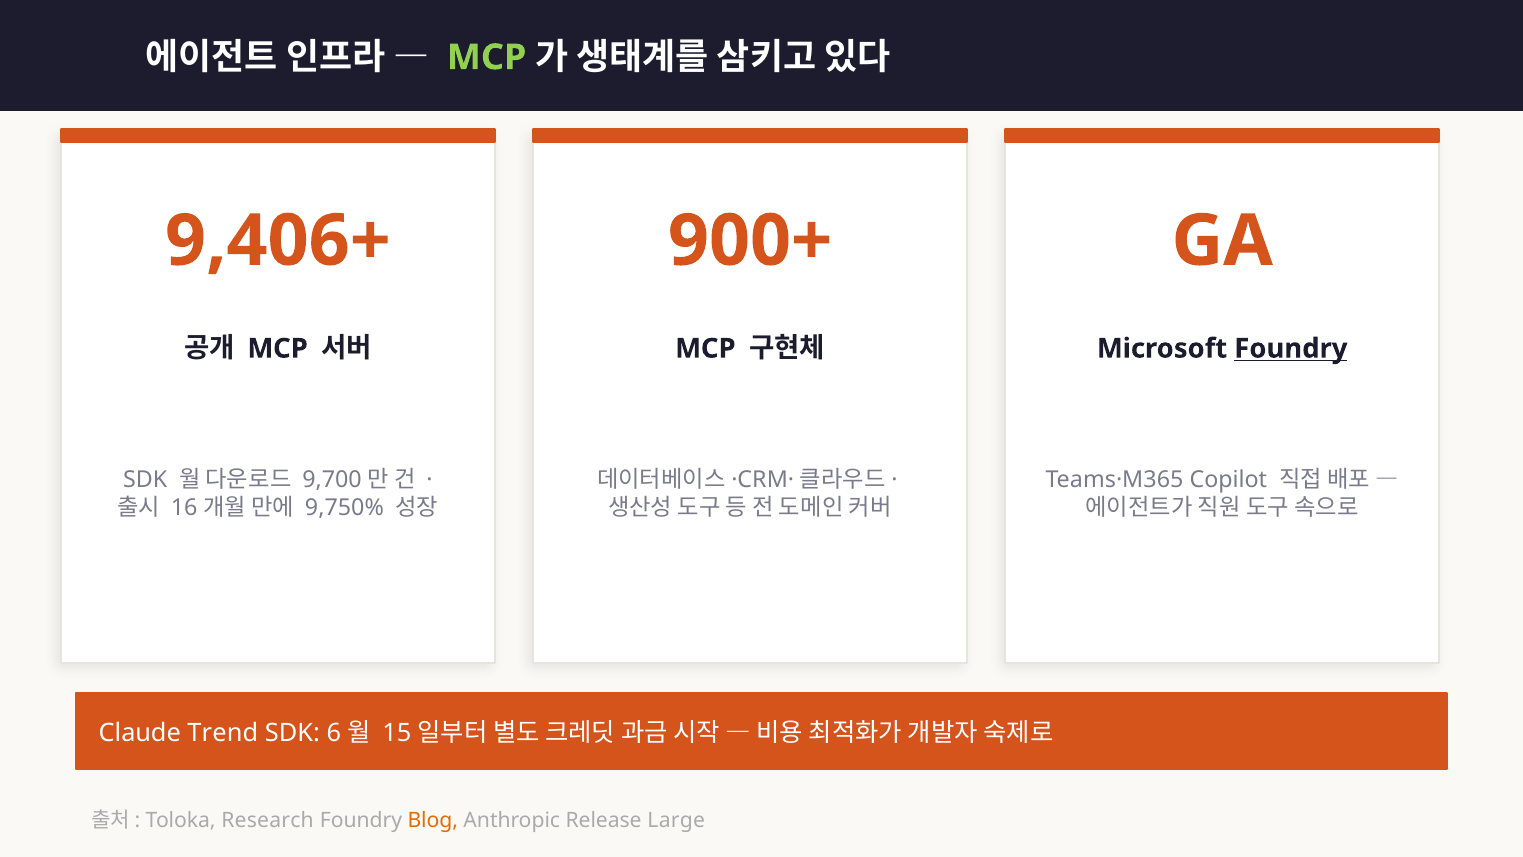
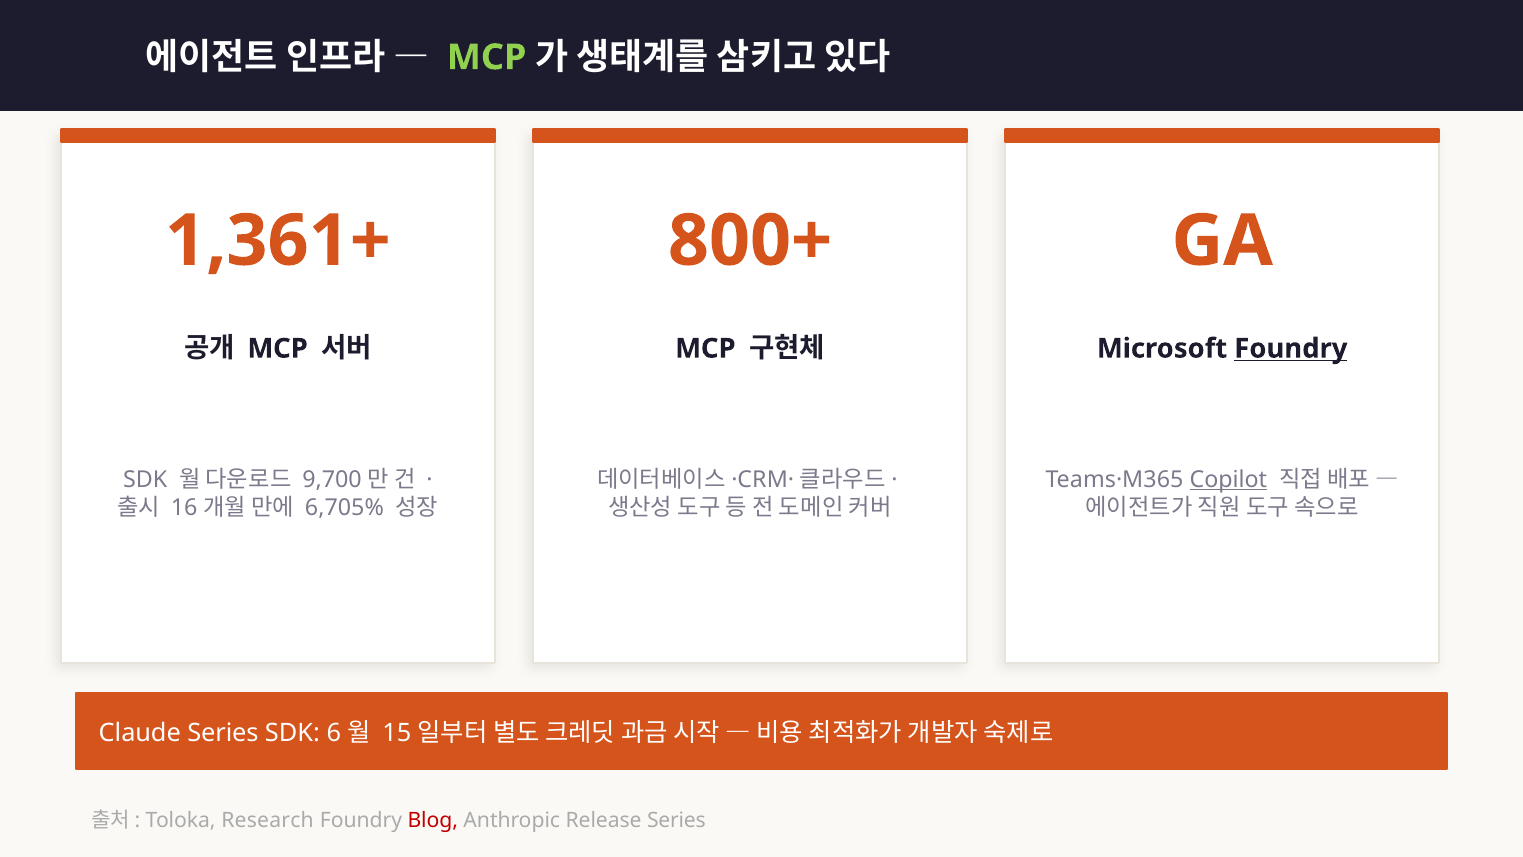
9,406+: 9,406+ -> 1,361+ (278, 241)
900+: 900+ -> 800+ (750, 241)
Copilot underline: none -> present (1228, 480)
9,750%: 9,750% -> 6,705% (344, 507)
Claude Trend: Trend -> Series (223, 733)
Blog colour: orange -> red (433, 820)
Release Large: Large -> Series (676, 820)
